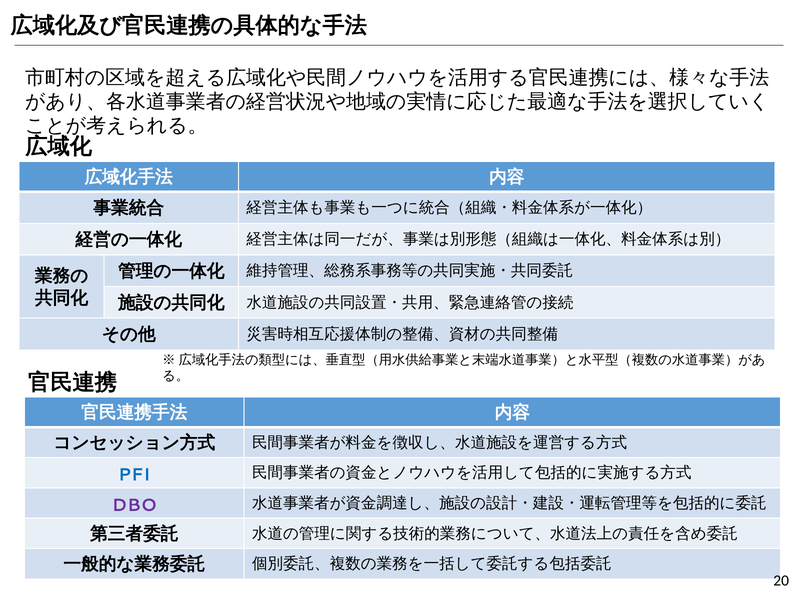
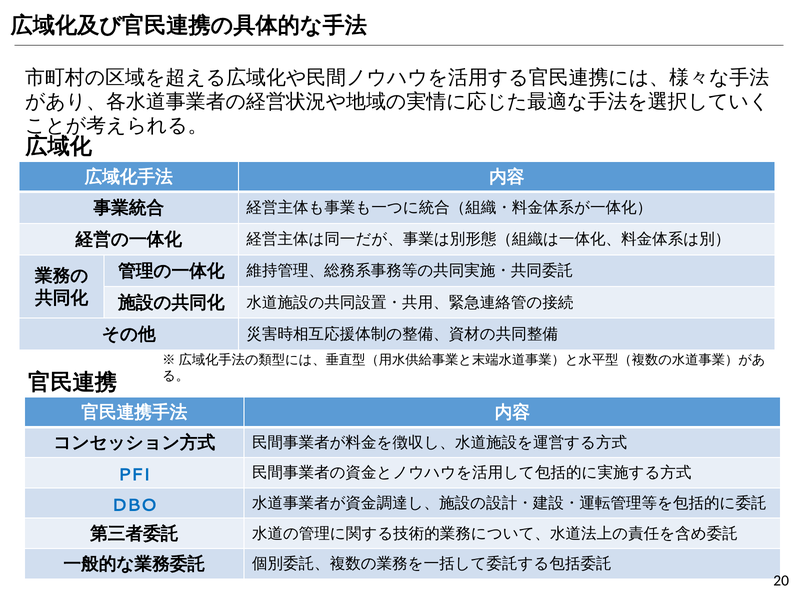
DBO colour: purple -> blue (134, 505)
